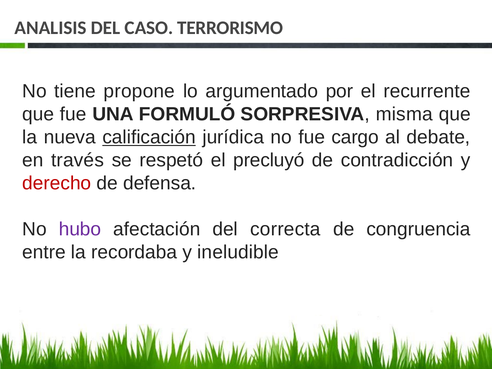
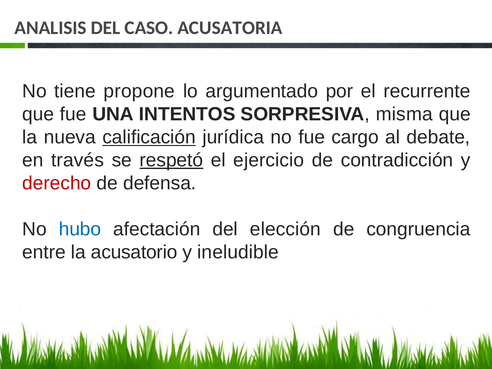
TERRORISMO: TERRORISMO -> ACUSATORIA (230, 28)
FORMULÓ: FORMULÓ -> INTENTOS (187, 114)
respetó underline: none -> present (171, 160)
precluyó: precluyó -> ejercicio (269, 160)
hubo colour: purple -> blue (80, 229)
correcta: correcta -> elección (285, 229)
recordaba: recordaba -> acusatorio (134, 252)
